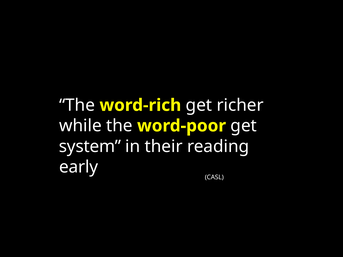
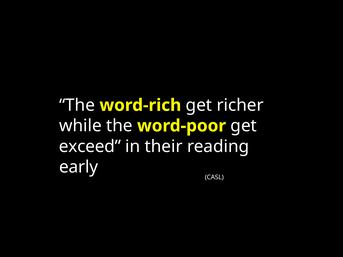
system: system -> exceed (90, 147)
